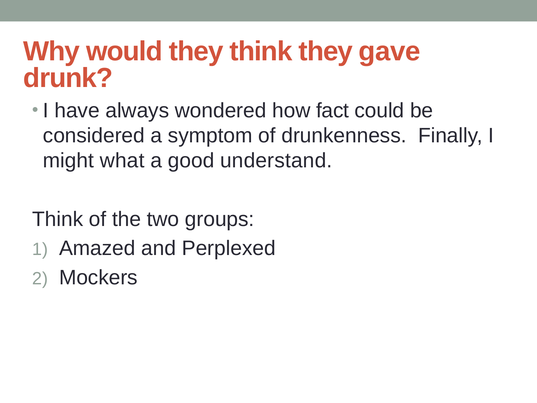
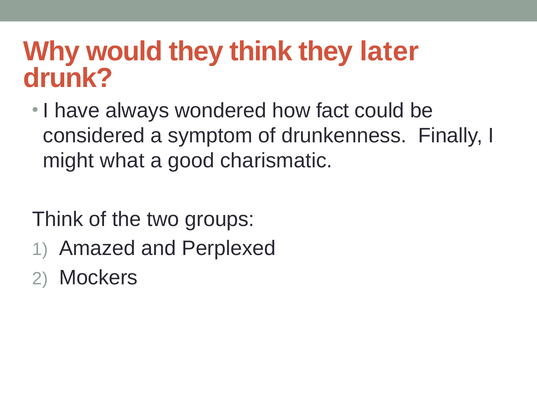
gave: gave -> later (389, 51)
understand: understand -> charismatic (276, 161)
